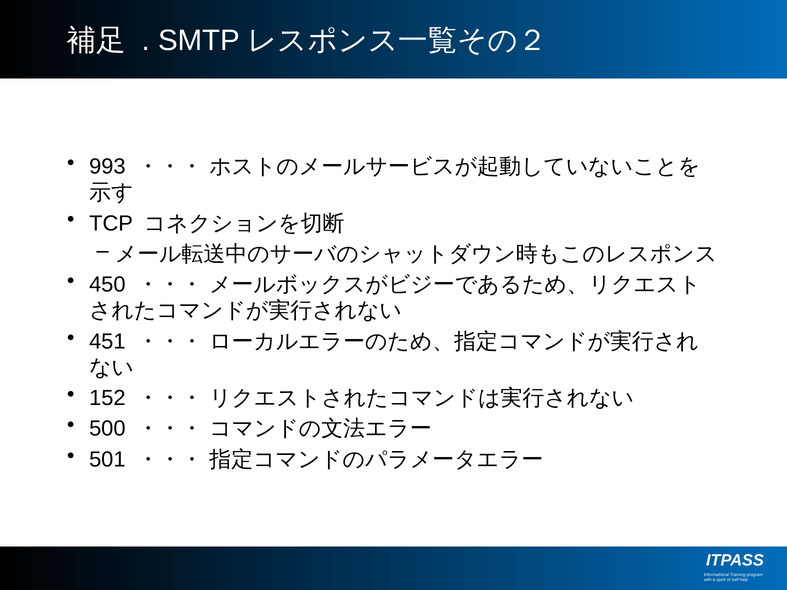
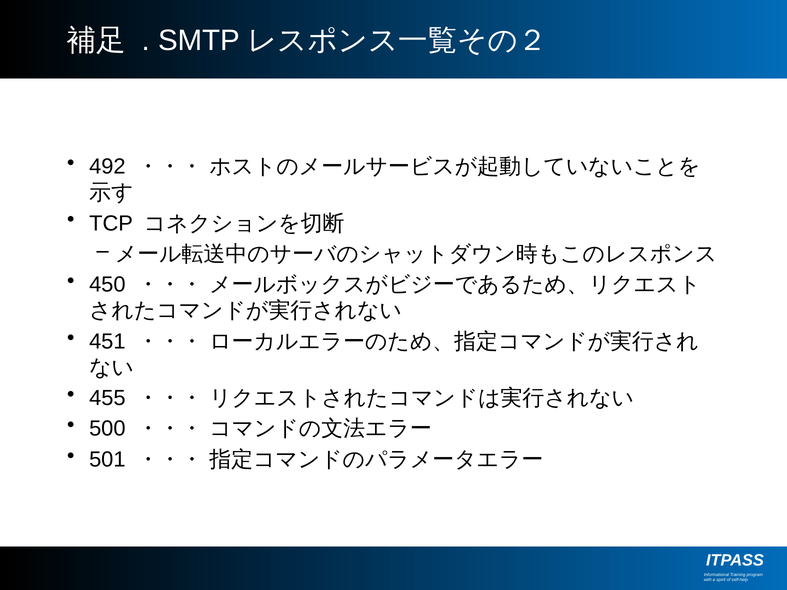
993: 993 -> 492 (107, 167)
152: 152 -> 455 (107, 398)
